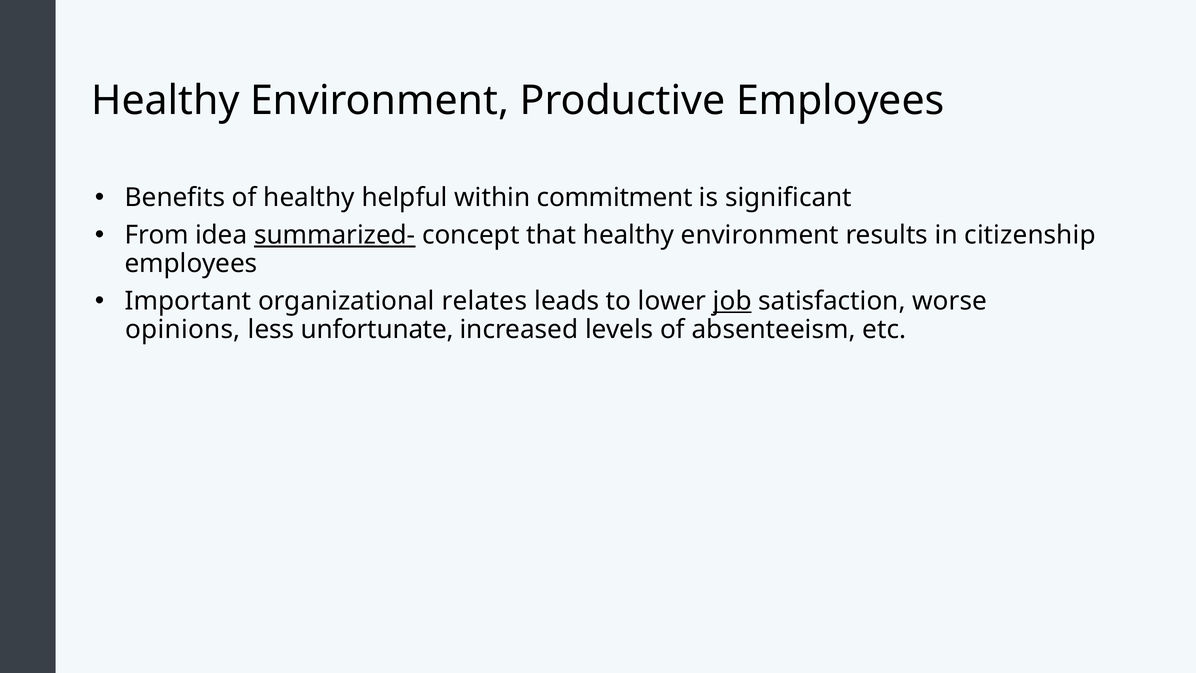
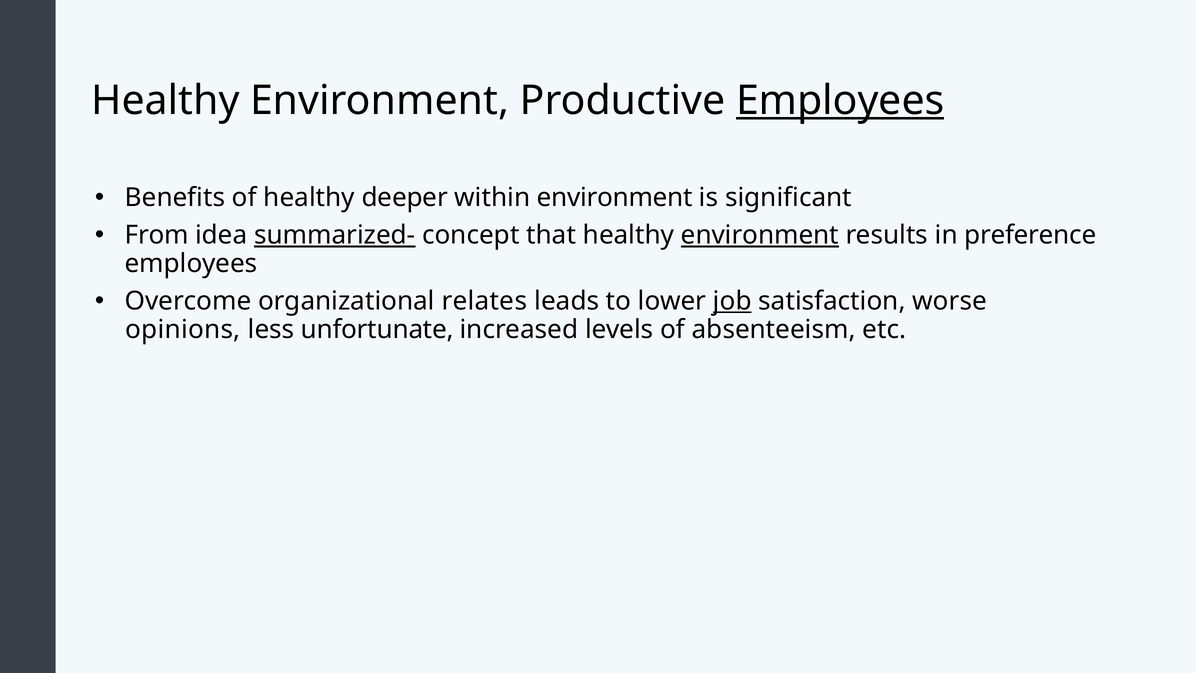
Employees underline: none -> present (840, 101)
helpful: helpful -> deeper (405, 198)
within commitment: commitment -> environment (615, 198)
environment underline: none -> present (760, 235)
citizenship: citizenship -> preference (1030, 235)
Important: Important -> Overcome (188, 301)
